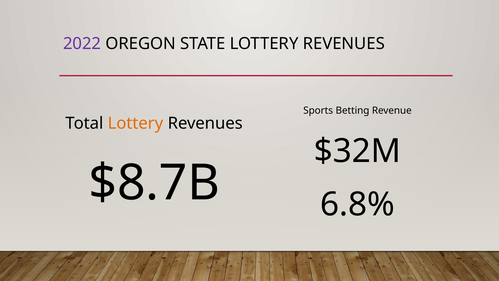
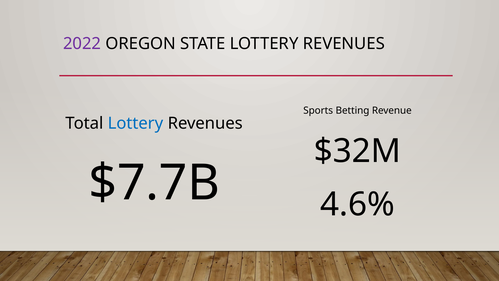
Lottery colour: orange -> blue (136, 123)
$8.7B: $8.7B -> $7.7B (154, 183)
6.8%: 6.8% -> 4.6% (358, 204)
